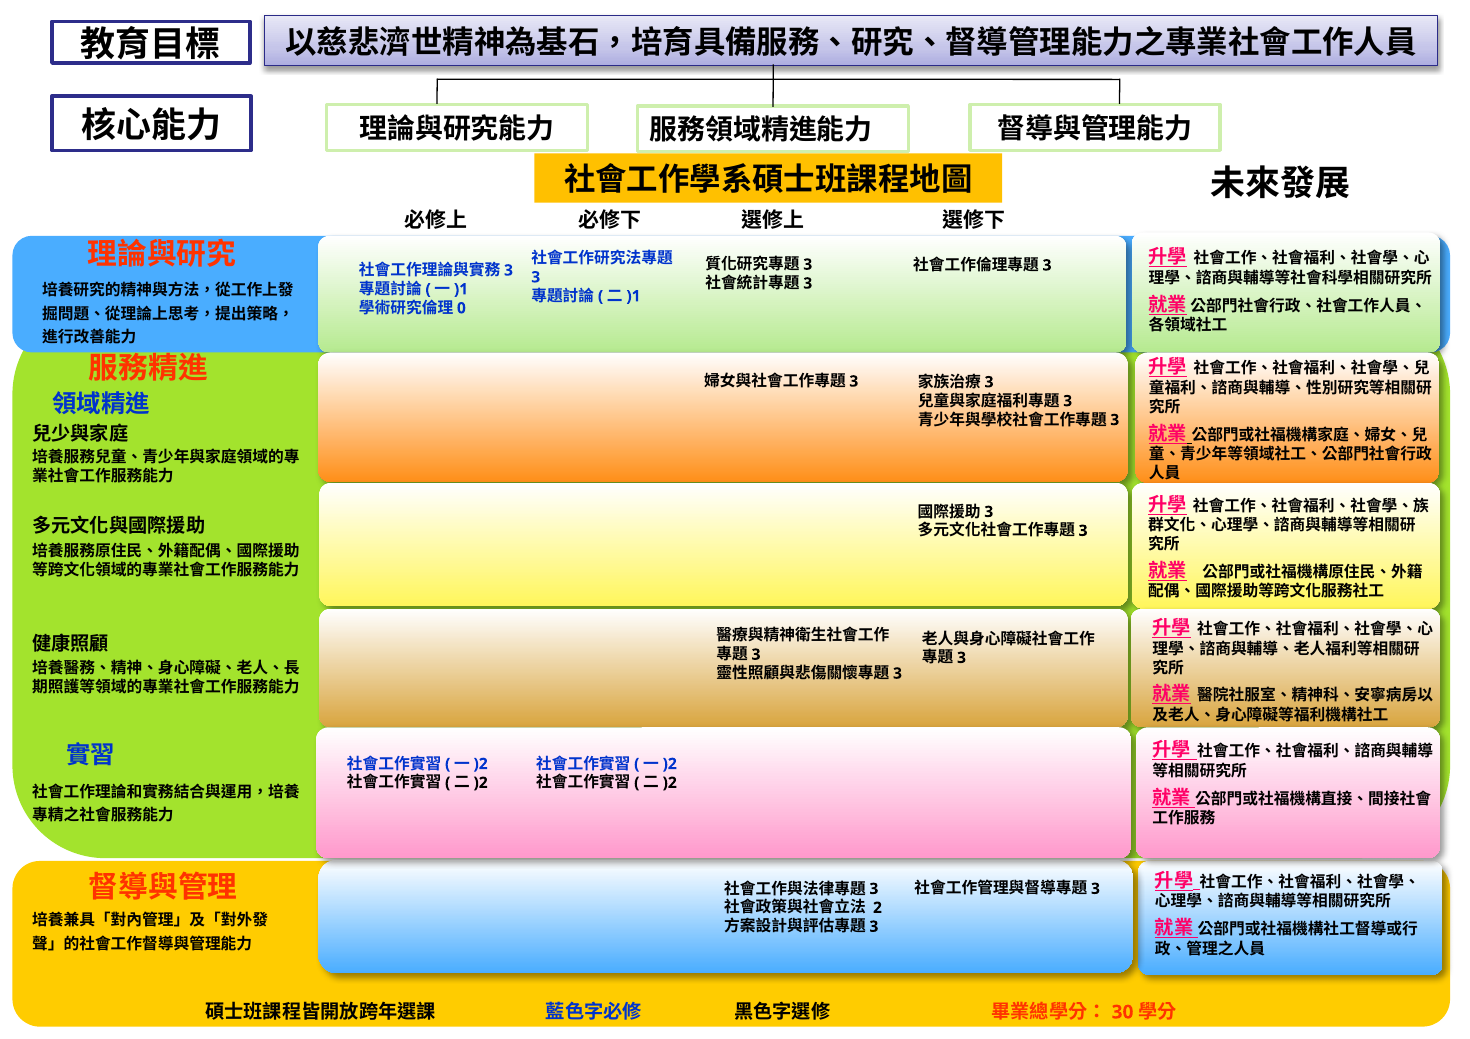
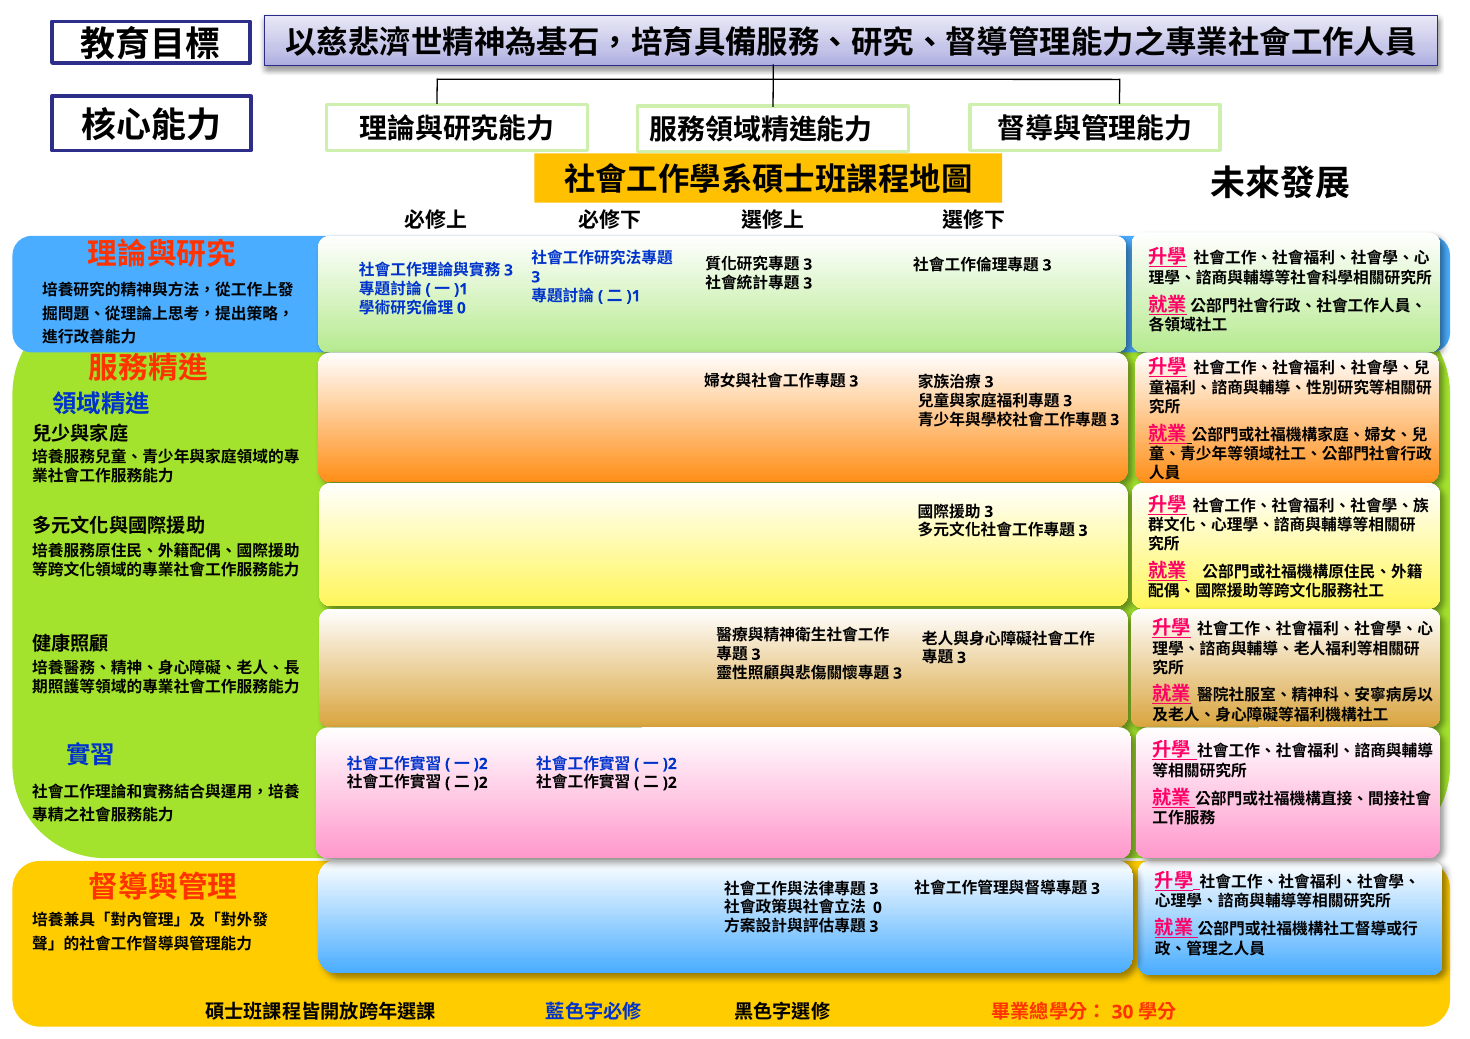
2: 2 -> 0 (877, 908)
